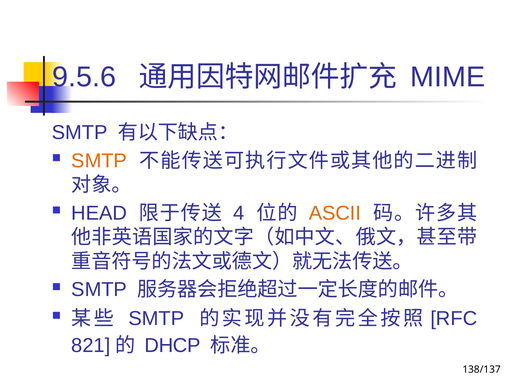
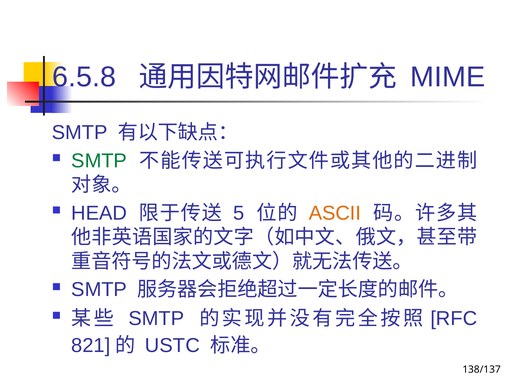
9.5.6: 9.5.6 -> 6.5.8 (84, 77)
SMTP colour: orange -> green (99, 161)
4: 4 -> 5 (239, 213)
DHCP: DHCP -> USTC (172, 345)
